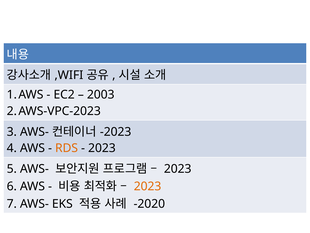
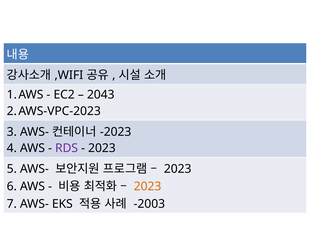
2003: 2003 -> 2043 (101, 95)
RDS colour: orange -> purple (67, 148)
-2020: -2020 -> -2003 (149, 203)
